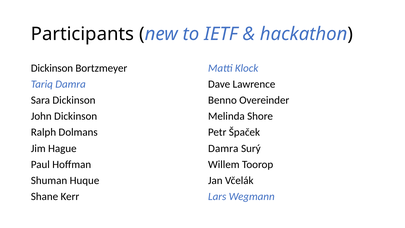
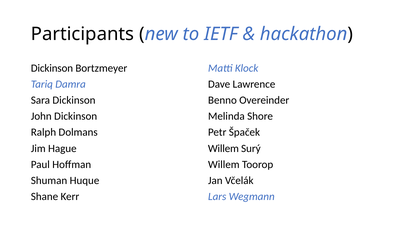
Damra: Damra -> Willem (223, 148)
